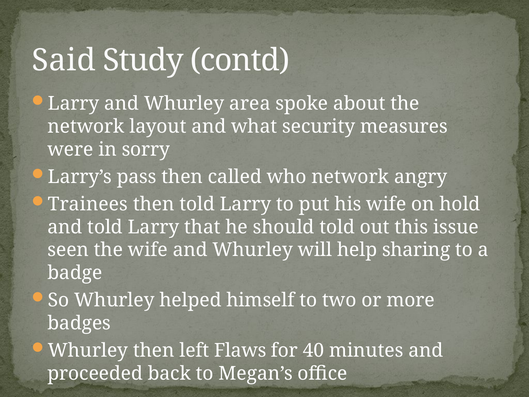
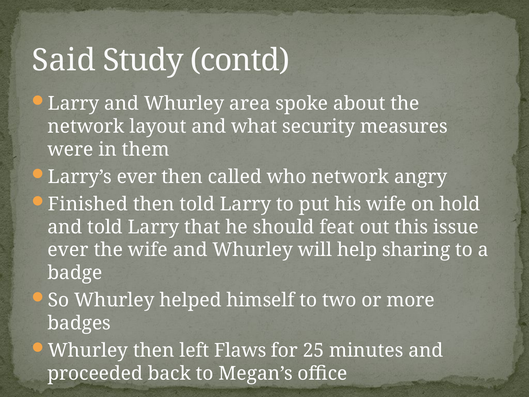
sorry: sorry -> them (146, 149)
Larry’s pass: pass -> ever (137, 177)
Trainees: Trainees -> Finished (88, 204)
should told: told -> feat (337, 227)
seen: seen -> ever (68, 250)
40: 40 -> 25 (313, 350)
